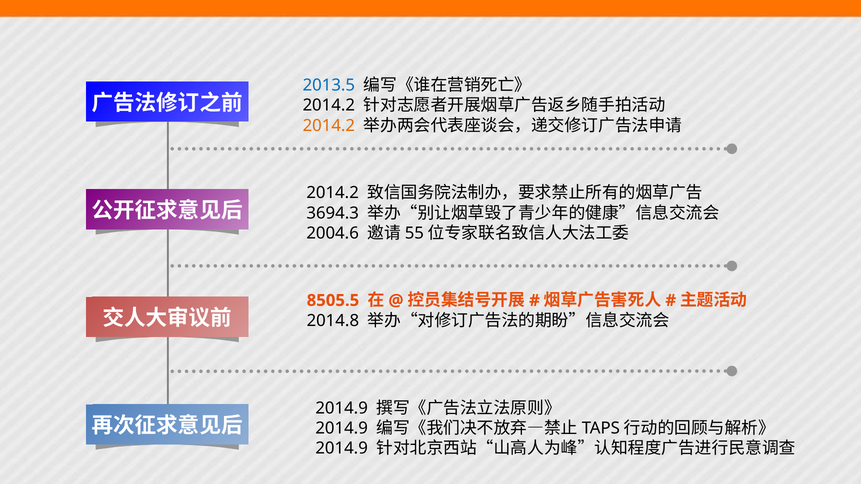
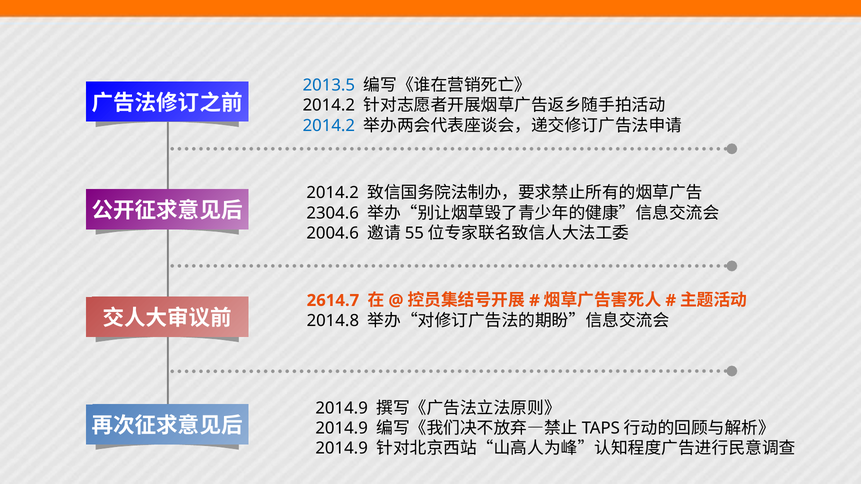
2014.2 colour: orange -> blue (329, 126)
3694.3: 3694.3 -> 2304.6 (333, 213)
8505.5: 8505.5 -> 2614.7 (333, 301)
